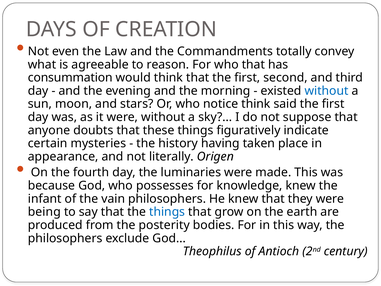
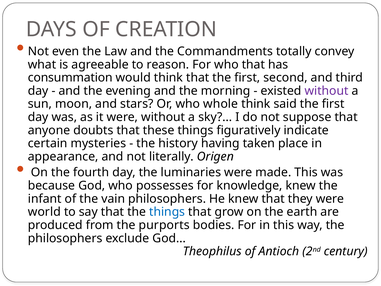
without colour: blue -> purple (327, 91)
notice: notice -> whole (221, 104)
being: being -> world (44, 212)
posterity: posterity -> purports (164, 225)
